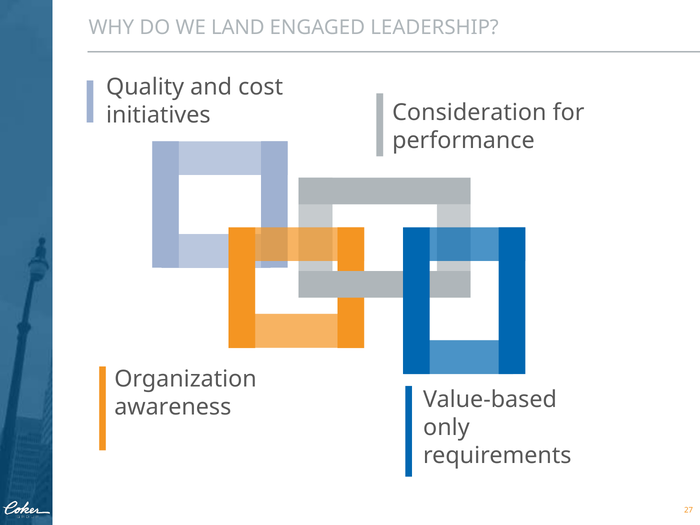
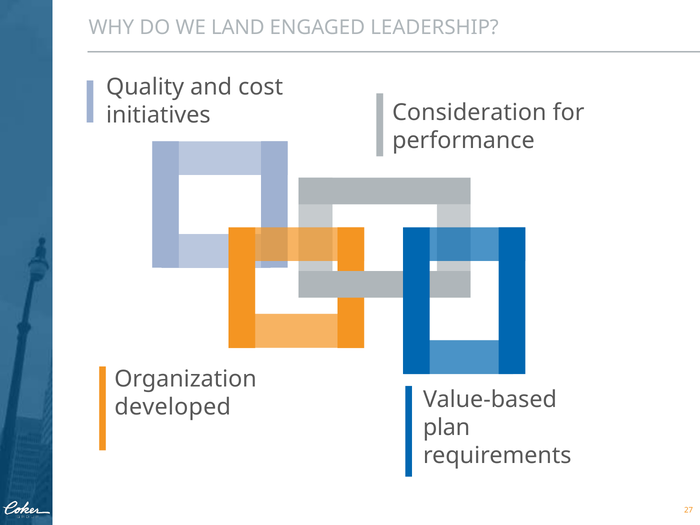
awareness: awareness -> developed (173, 407)
only: only -> plan (447, 428)
